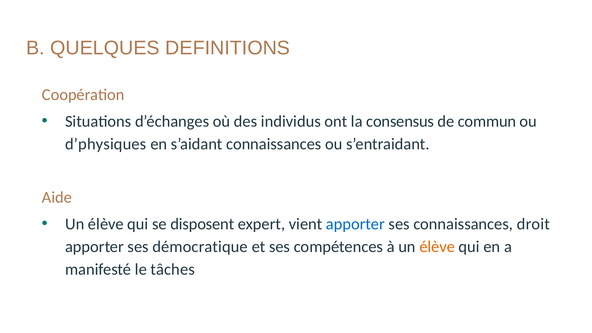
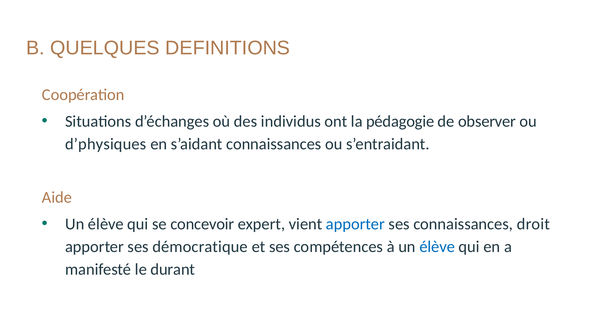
consensus: consensus -> pédagogie (400, 121)
commun: commun -> observer (487, 121)
disposent: disposent -> concevoir (202, 224)
élève colour: orange -> blue (437, 247)
tâches: tâches -> durant (173, 269)
